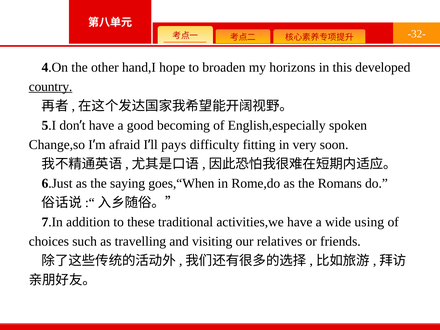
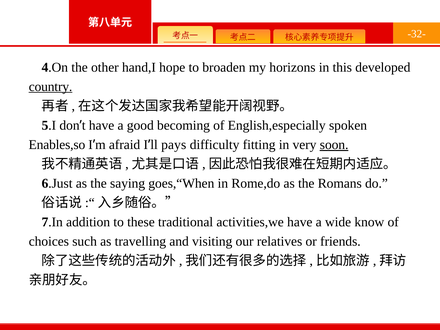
Change,so: Change,so -> Enables,so (57, 145)
soon underline: none -> present (334, 145)
using: using -> know (369, 222)
